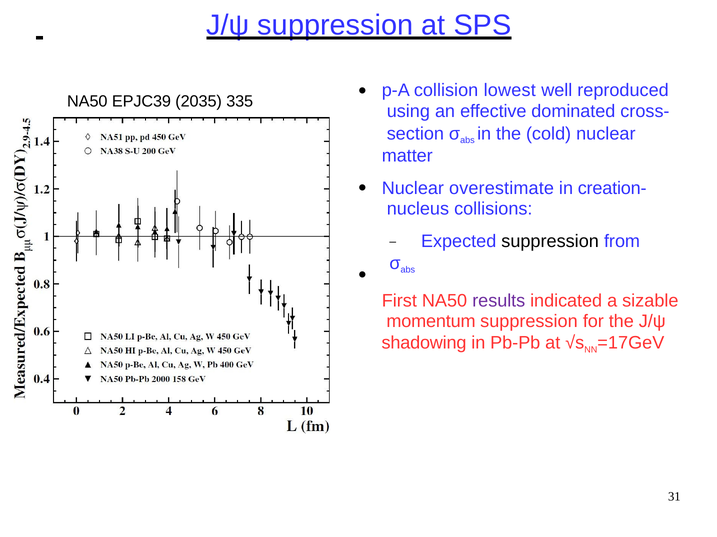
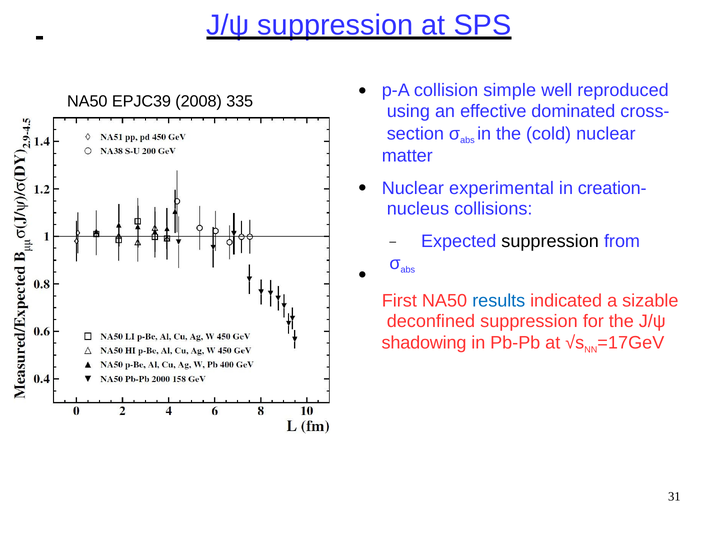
lowest: lowest -> simple (510, 90)
2035: 2035 -> 2008 (199, 101)
overestimate: overestimate -> experimental (502, 188)
results colour: purple -> blue (499, 301)
momentum: momentum -> deconfined (431, 321)
